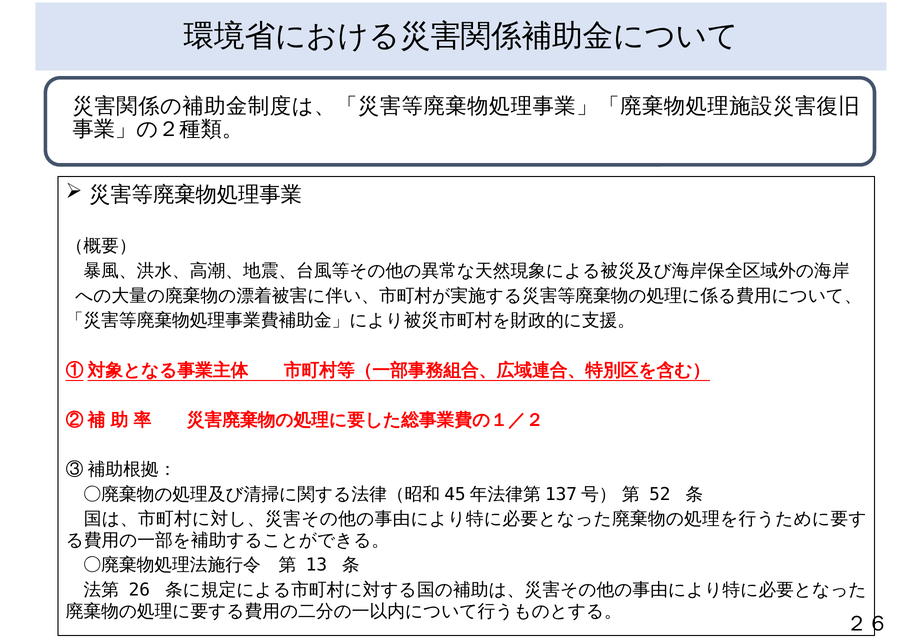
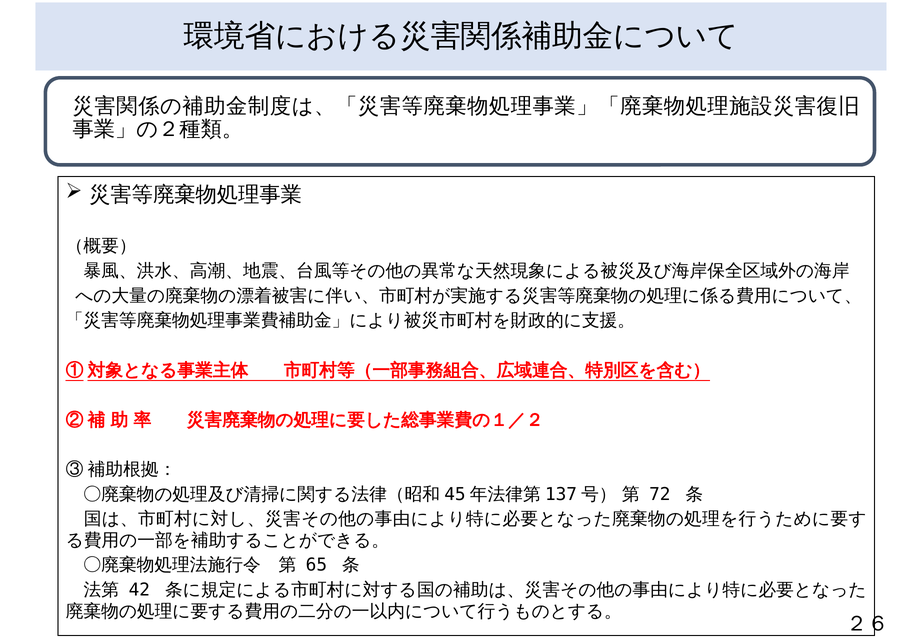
52: 52 -> 72 (660, 494)
13: 13 -> 65 (316, 565)
26: 26 -> 42 (139, 590)
